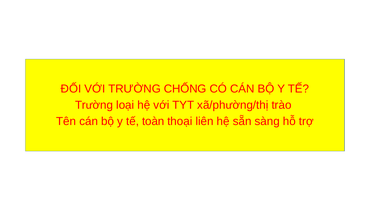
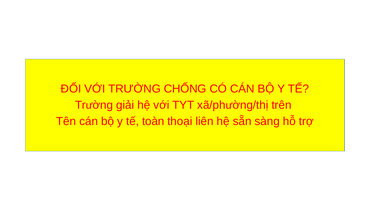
loại: loại -> giải (125, 105)
trào: trào -> trên (282, 105)
